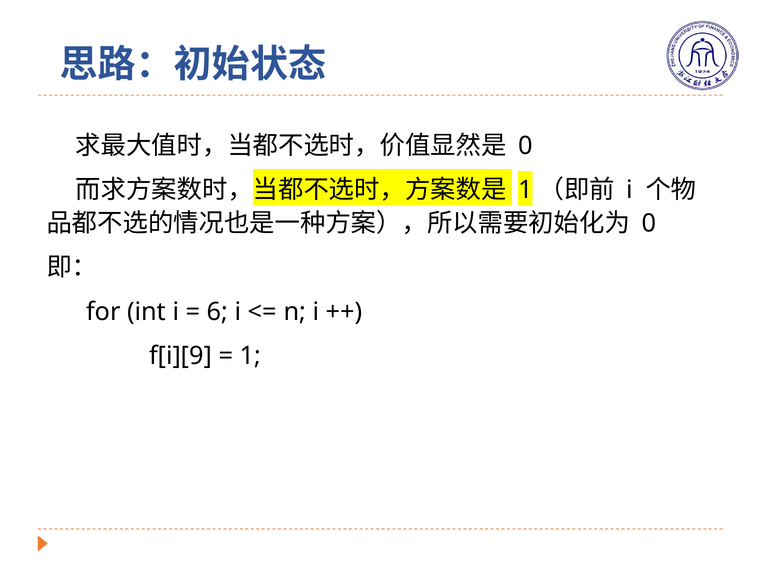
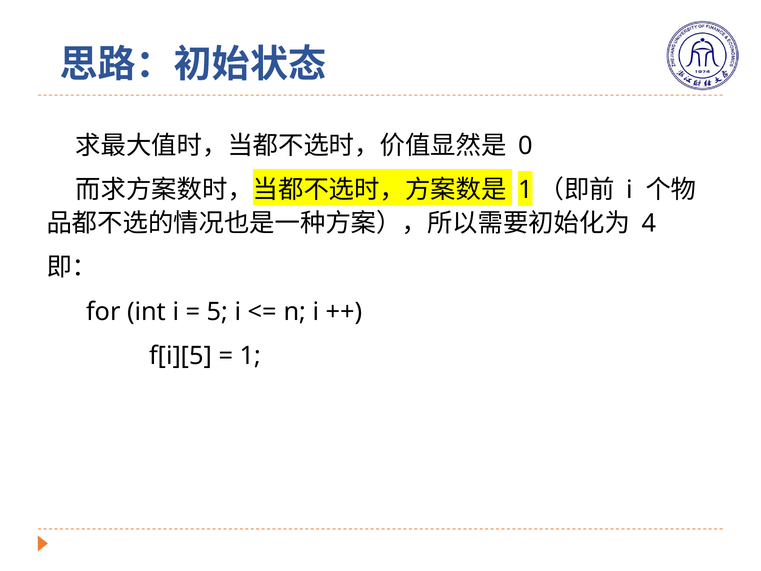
0: 0 -> 4 (649, 223)
6: 6 -> 5 (218, 311)
f[i][9: f[i][9 -> f[i][5 (181, 355)
